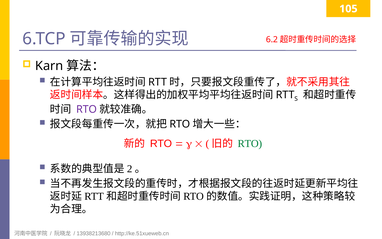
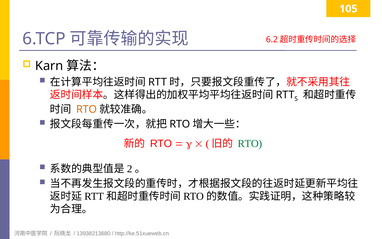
RTO colour: purple -> orange (86, 109)
